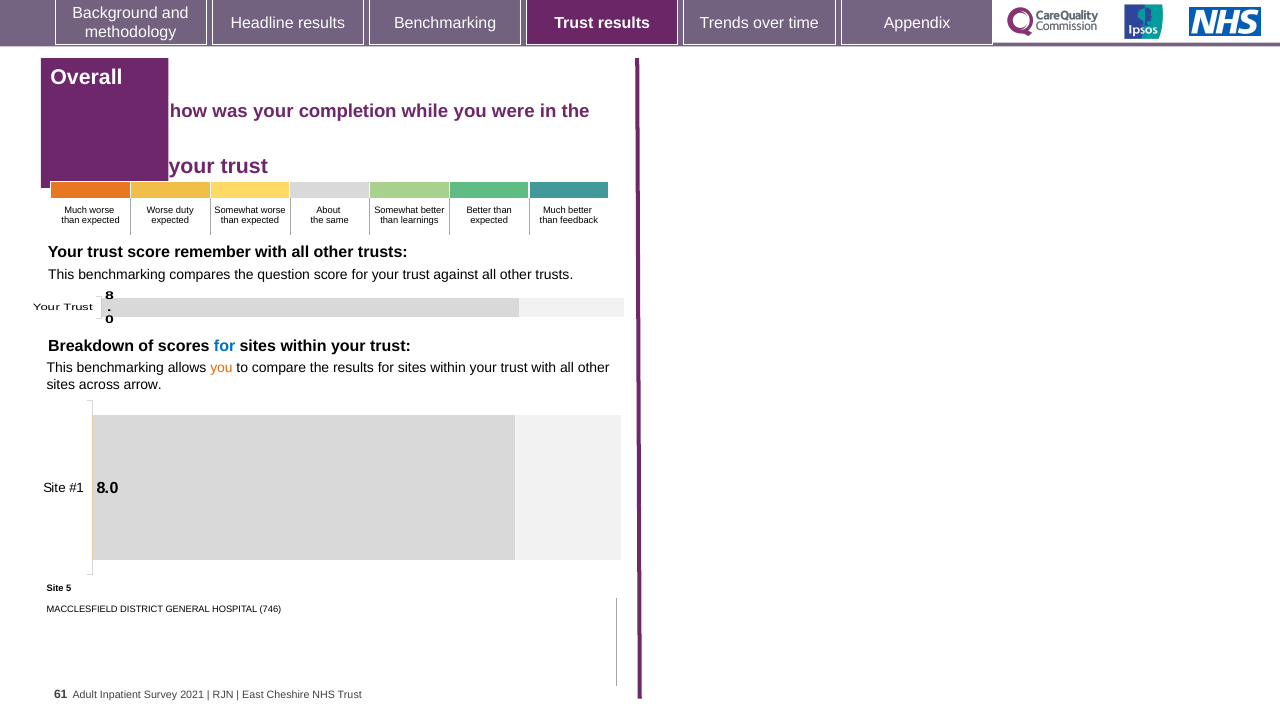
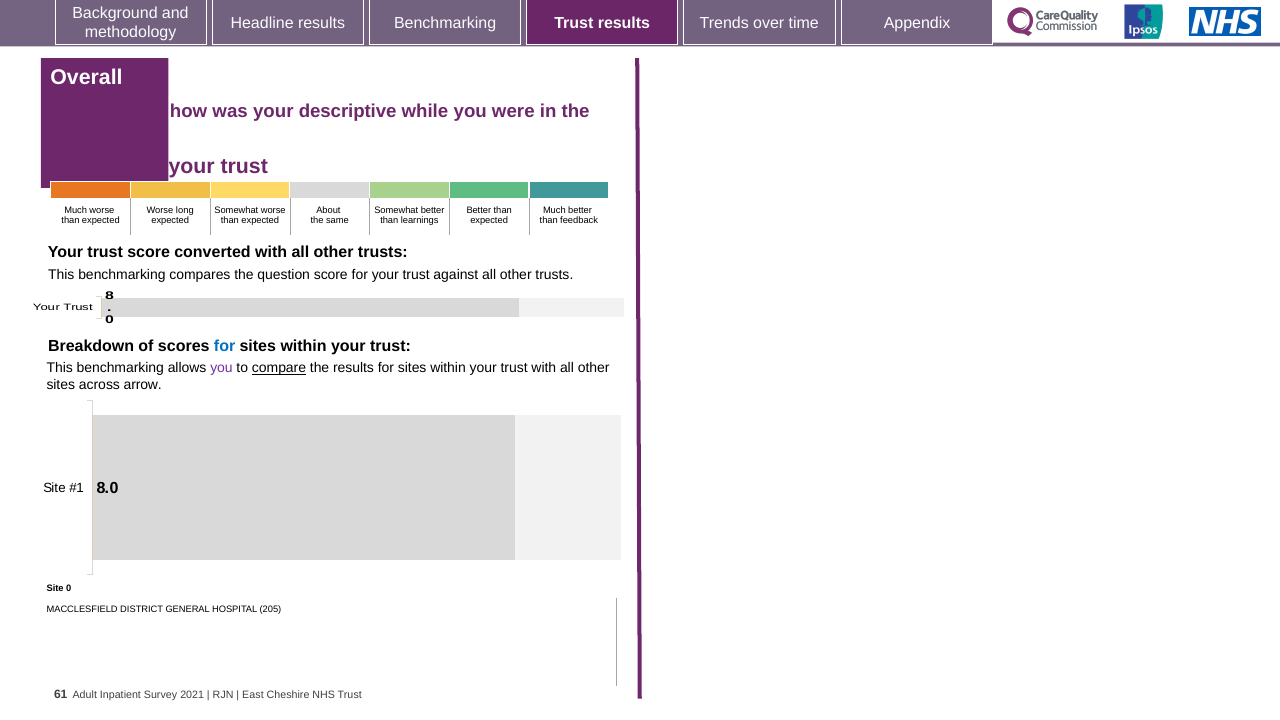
completion: completion -> descriptive (348, 112)
duty: duty -> long (185, 210)
remember: remember -> converted (213, 252)
you colour: orange -> purple (221, 368)
compare underline: none -> present (279, 368)
Site 5: 5 -> 0 (69, 589)
746: 746 -> 205 (270, 610)
